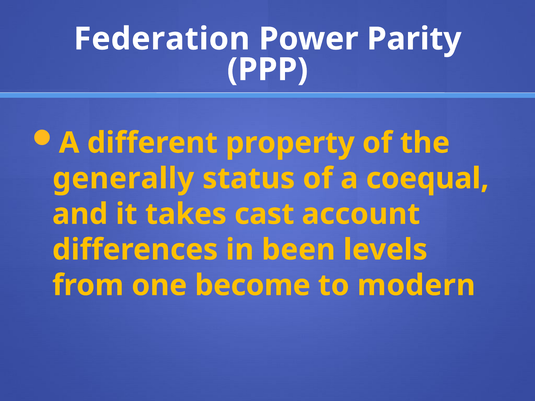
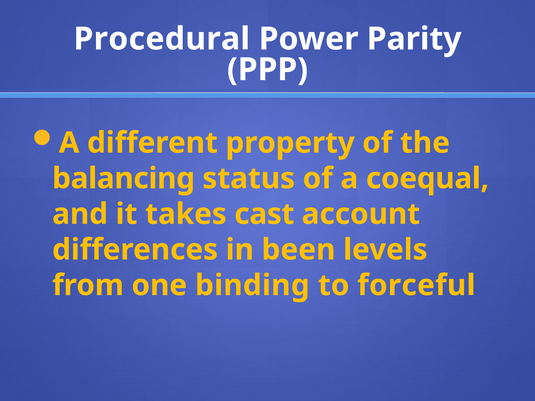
Federation: Federation -> Procedural (162, 39)
generally: generally -> balancing (124, 179)
become: become -> binding (252, 285)
modern: modern -> forceful (416, 285)
